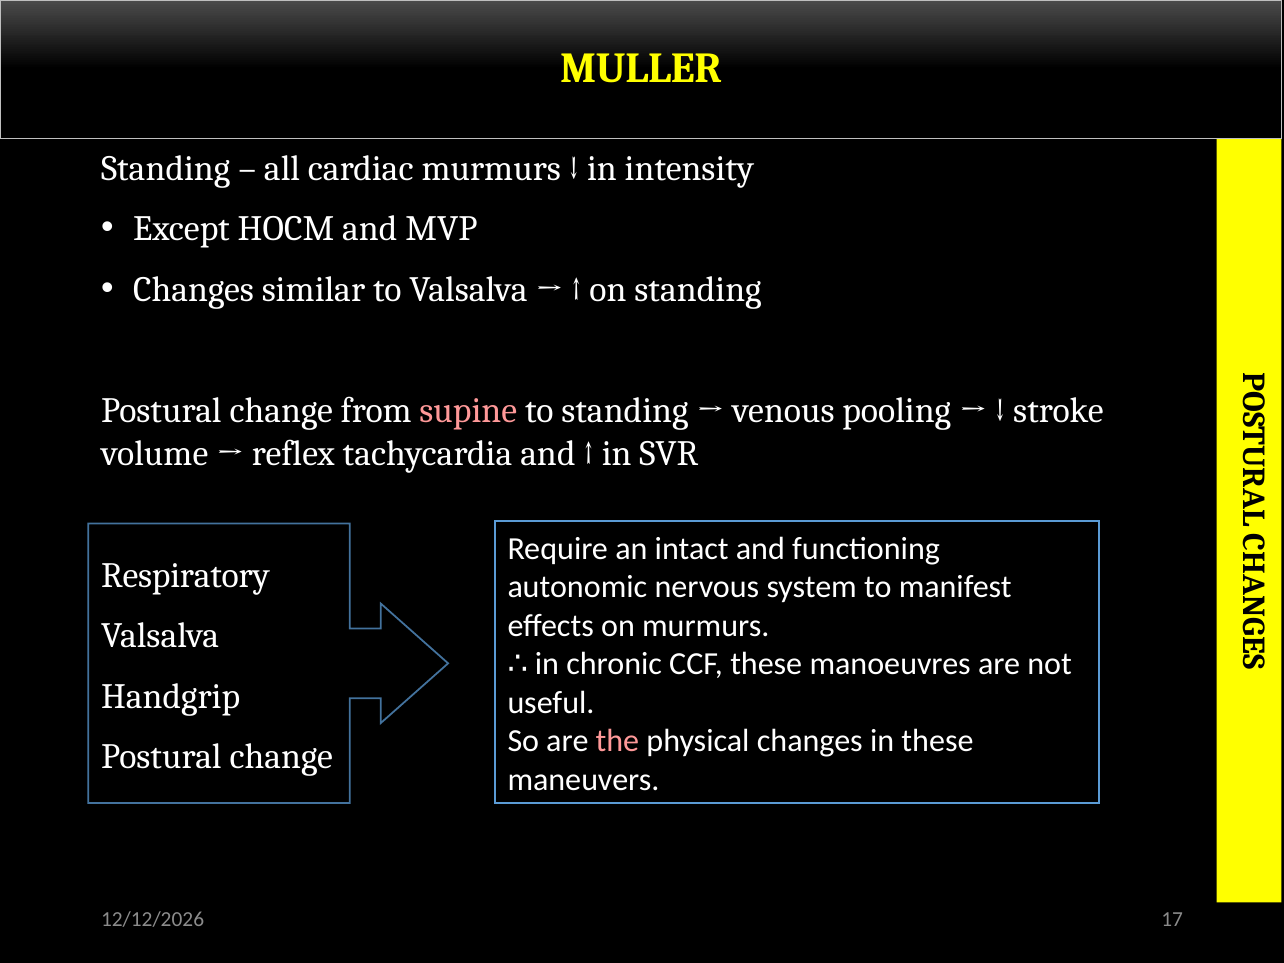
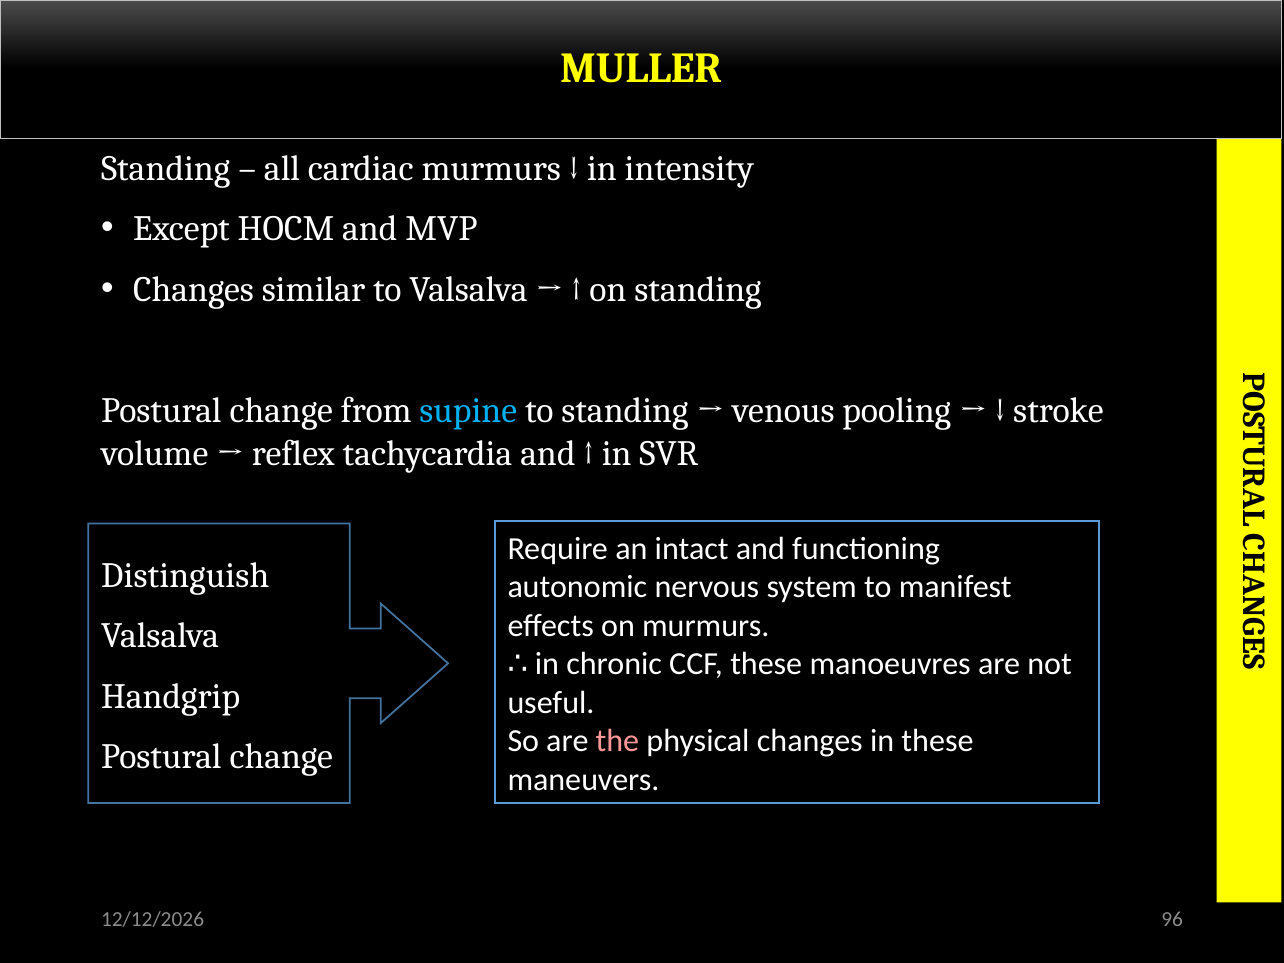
supine colour: pink -> light blue (468, 411)
Respiratory: Respiratory -> Distinguish (185, 575)
17: 17 -> 96 (1172, 919)
